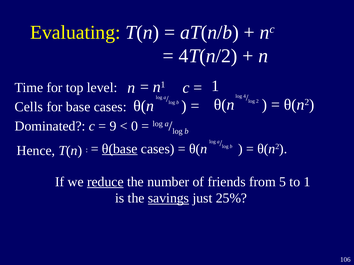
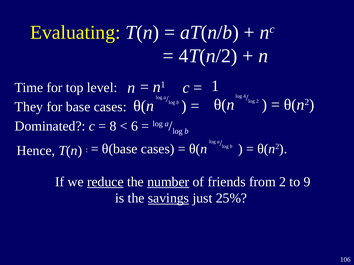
Cells: Cells -> They (29, 107)
9: 9 -> 8 (113, 126)
0: 0 -> 6 (135, 126)
θ(base underline: present -> none (120, 149)
number underline: none -> present (168, 182)
from 5: 5 -> 2 (283, 182)
to 1: 1 -> 9 (307, 182)
